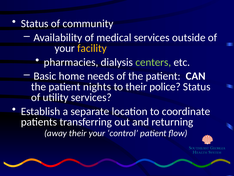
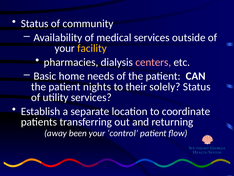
centers colour: light green -> pink (153, 62)
police: police -> solely (165, 87)
away their: their -> been (78, 133)
